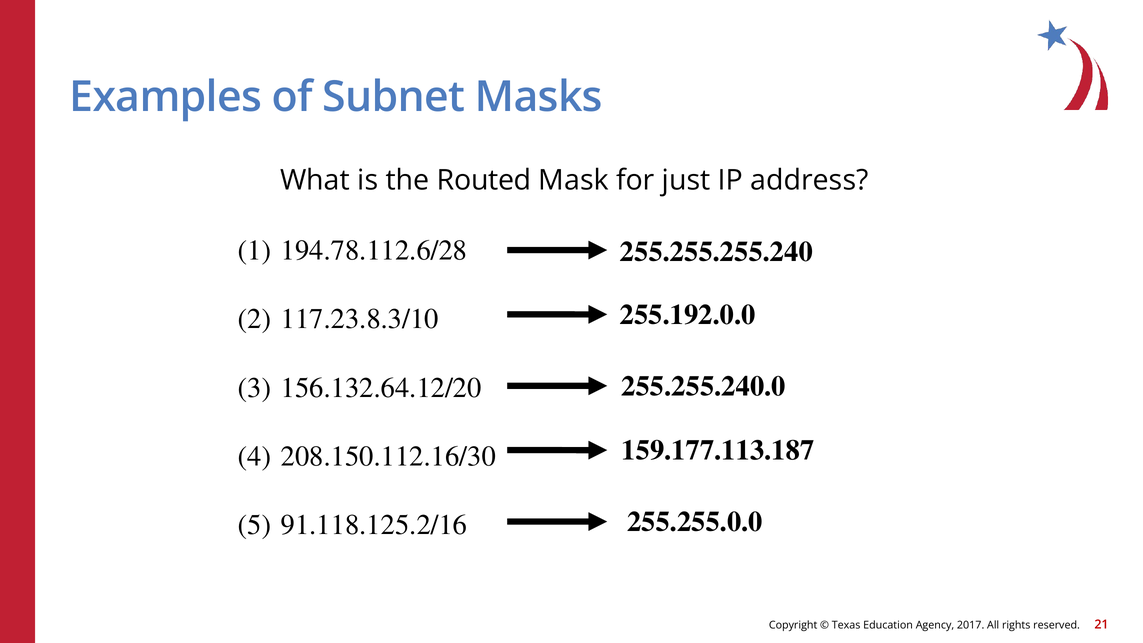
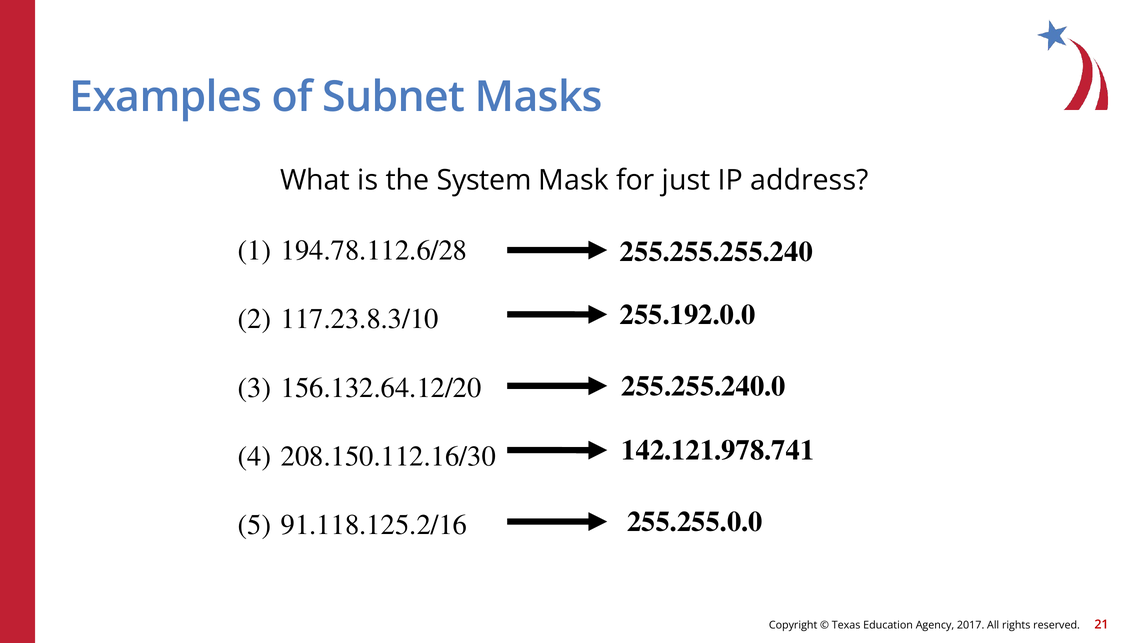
Routed: Routed -> System (484, 181)
159.177.113.187: 159.177.113.187 -> 142.121.978.741 (718, 450)
